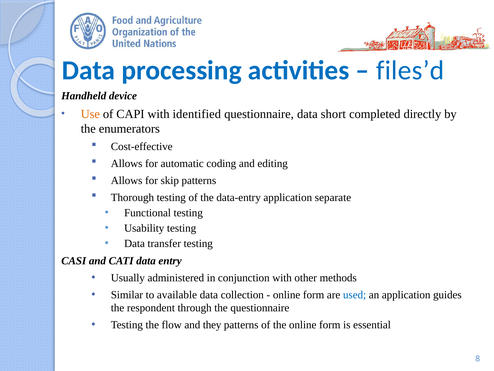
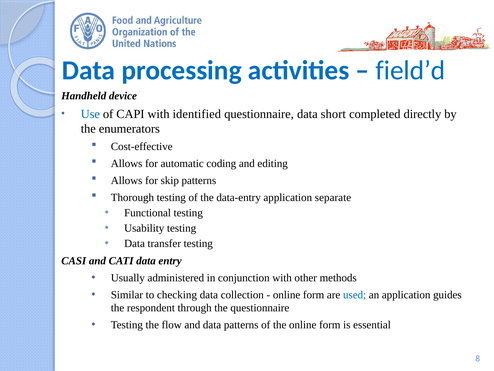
files’d: files’d -> field’d (410, 70)
Use colour: orange -> blue (90, 114)
available: available -> checking (177, 294)
and they: they -> data (212, 325)
